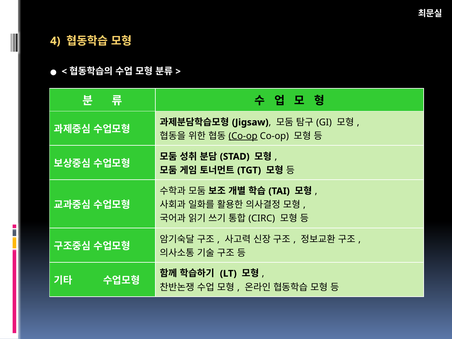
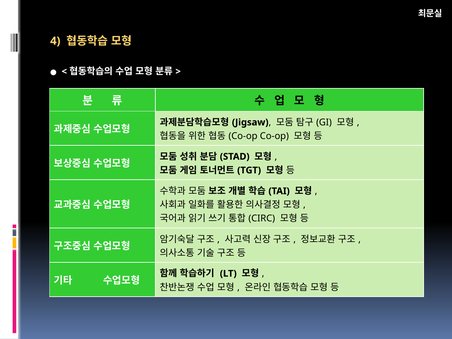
Co-op underline: present -> none (243, 136)
